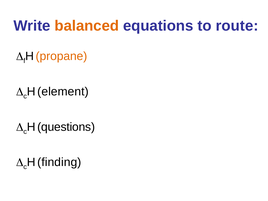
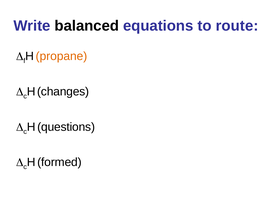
balanced colour: orange -> black (87, 26)
element: element -> changes (63, 92)
finding: finding -> formed (59, 162)
